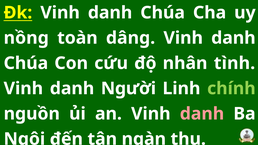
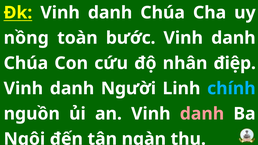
dâng: dâng -> bước (131, 38)
tình: tình -> điệp (235, 63)
chính colour: light green -> light blue (231, 89)
